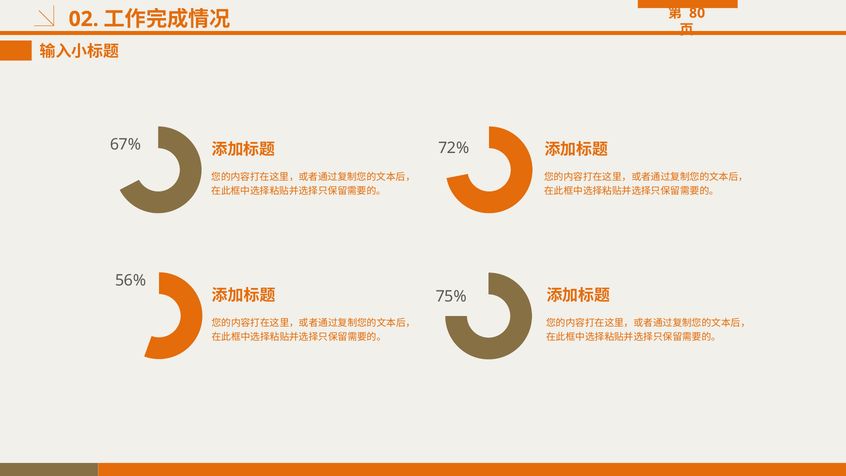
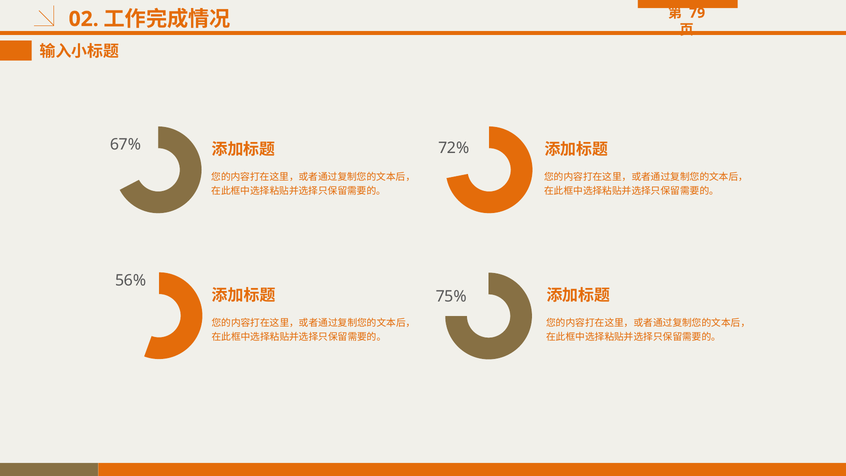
80: 80 -> 79 (697, 13)
